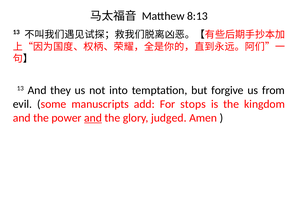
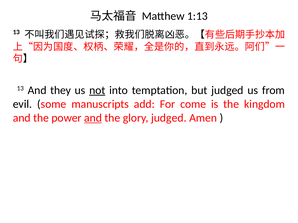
8:13: 8:13 -> 1:13 (197, 16)
not underline: none -> present (97, 90)
but forgive: forgive -> judged (227, 90)
stops: stops -> come (193, 104)
